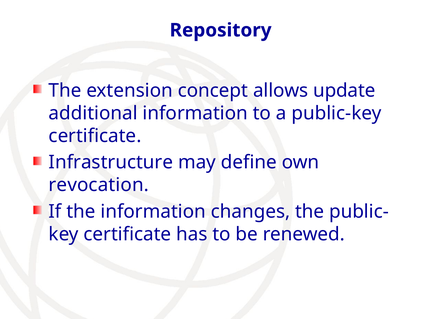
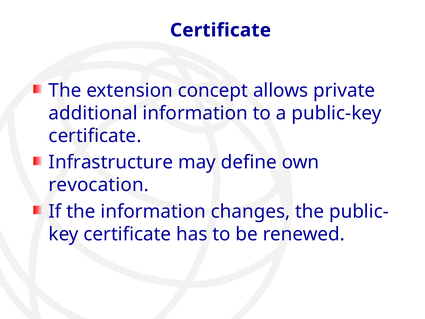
Repository: Repository -> Certificate (220, 30)
update: update -> private (344, 90)
